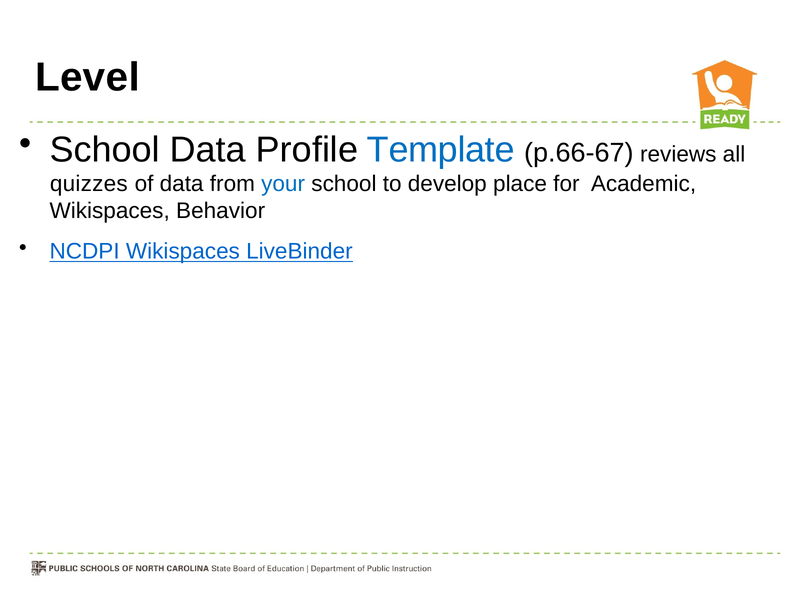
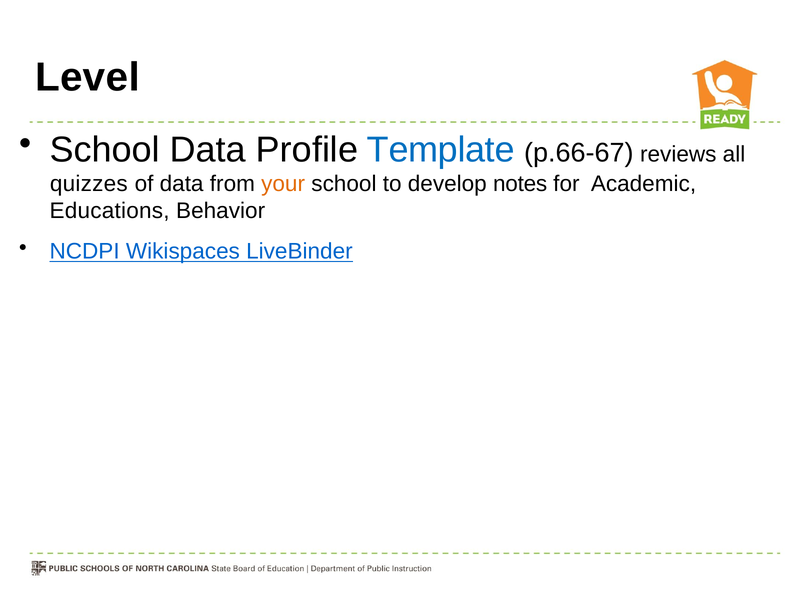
your colour: blue -> orange (283, 184)
place: place -> notes (520, 184)
Wikispaces: Wikispaces -> Educations (110, 211)
